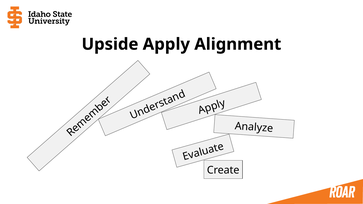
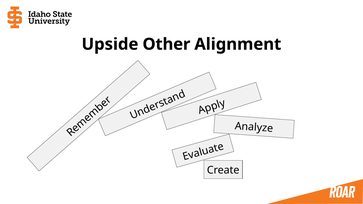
Apply: Apply -> Other (166, 44)
